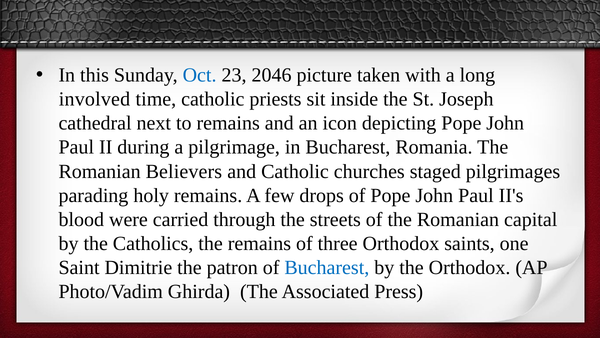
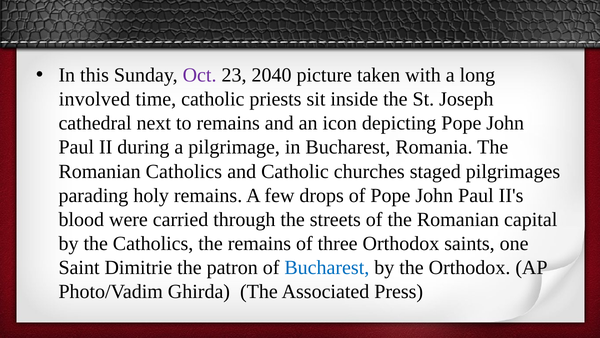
Oct colour: blue -> purple (200, 75)
2046: 2046 -> 2040 (272, 75)
Romanian Believers: Believers -> Catholics (184, 171)
